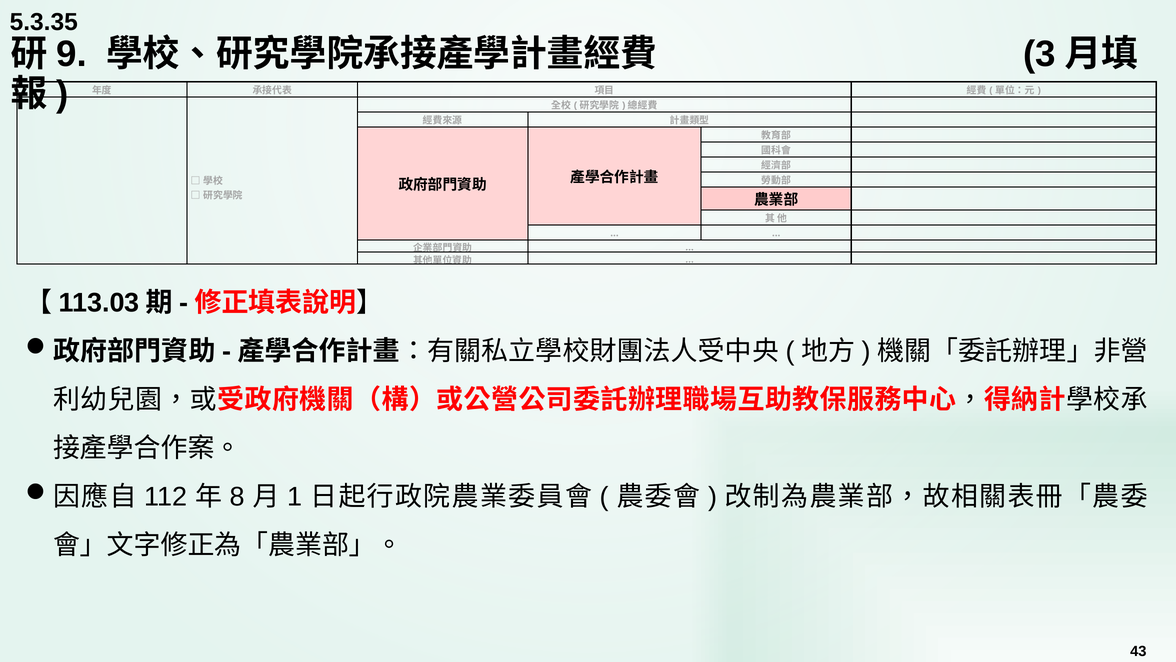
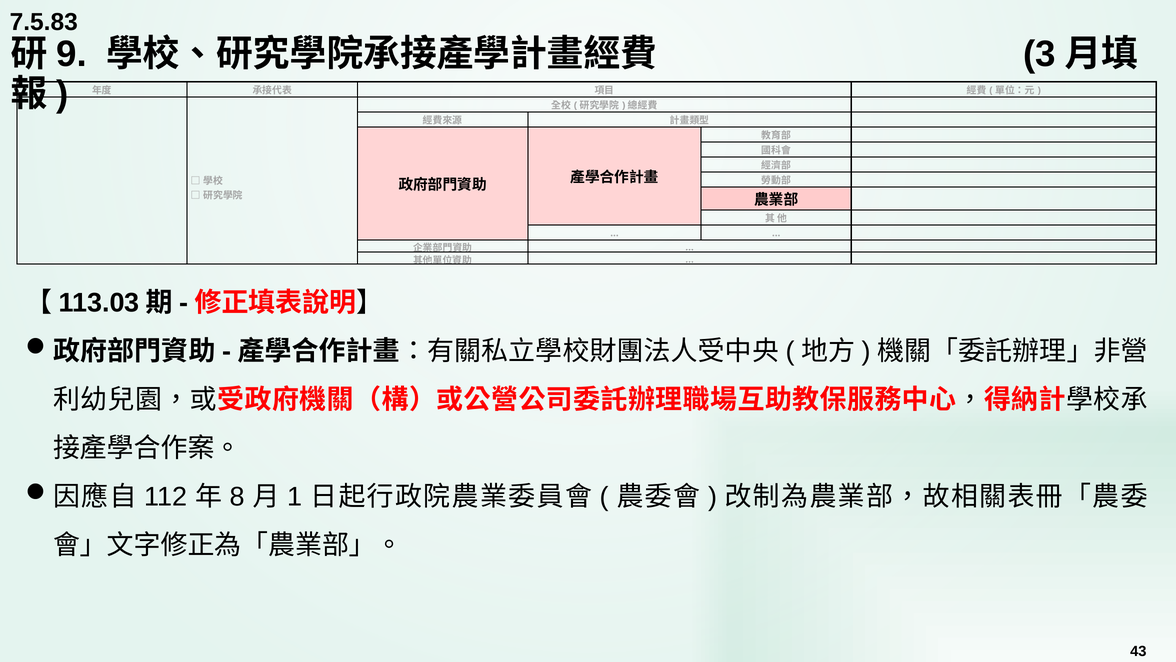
5.3.35: 5.3.35 -> 7.5.83 (44, 22)
